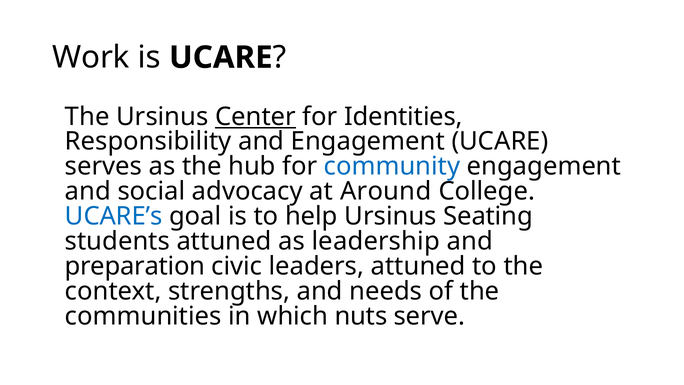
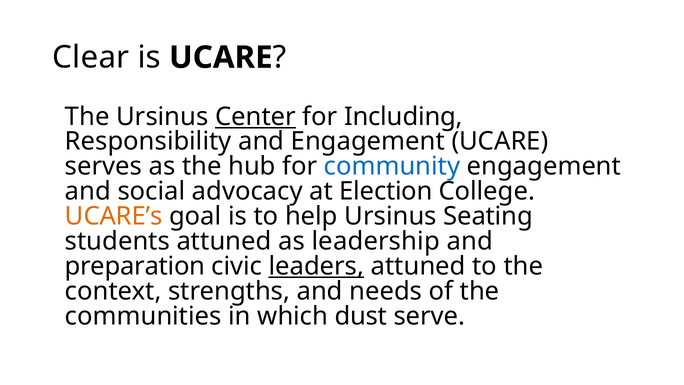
Work: Work -> Clear (91, 57)
Identities: Identities -> Including (403, 116)
Around: Around -> Election (386, 191)
UCARE’s colour: blue -> orange (114, 216)
leaders underline: none -> present (316, 266)
nuts: nuts -> dust (361, 316)
